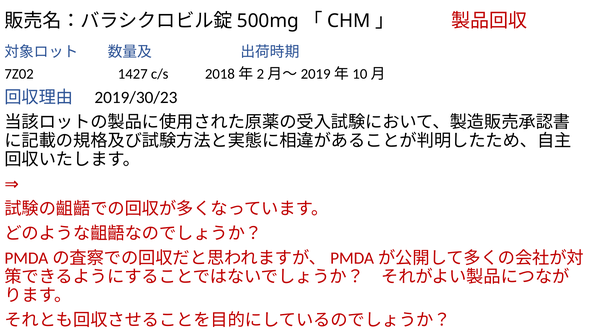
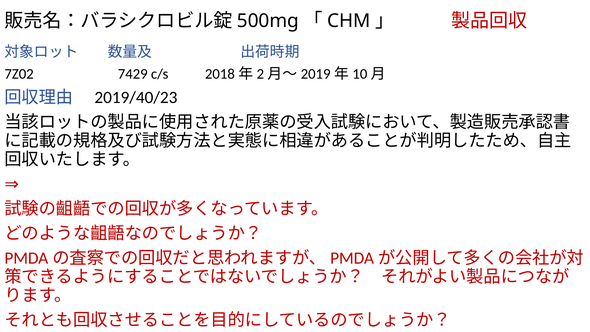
1427: 1427 -> 7429 (133, 74)
2019/30/23: 2019/30/23 -> 2019/40/23 (136, 97)
